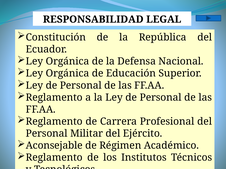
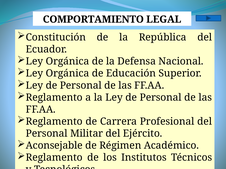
RESPONSABILIDAD: RESPONSABILIDAD -> COMPORTAMIENTO (93, 19)
